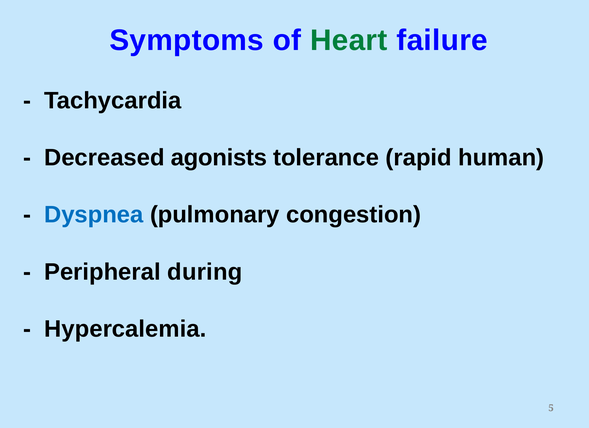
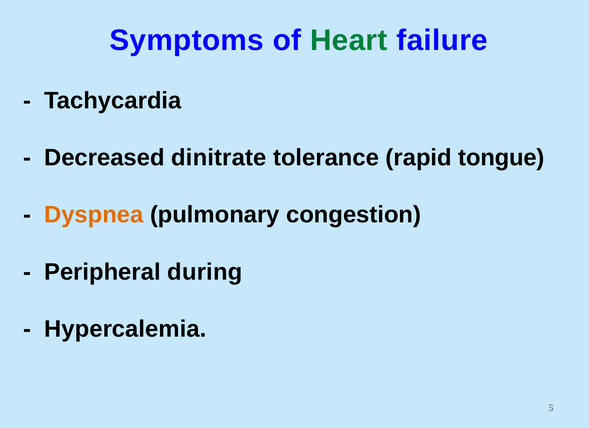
agonists: agonists -> dinitrate (219, 158)
human: human -> tongue (501, 158)
Dyspnea colour: blue -> orange (94, 215)
